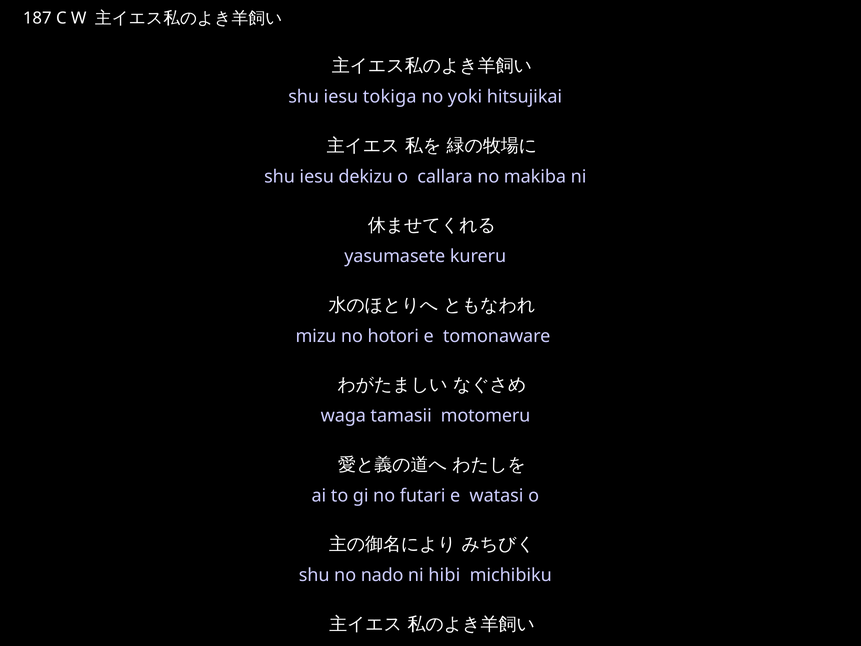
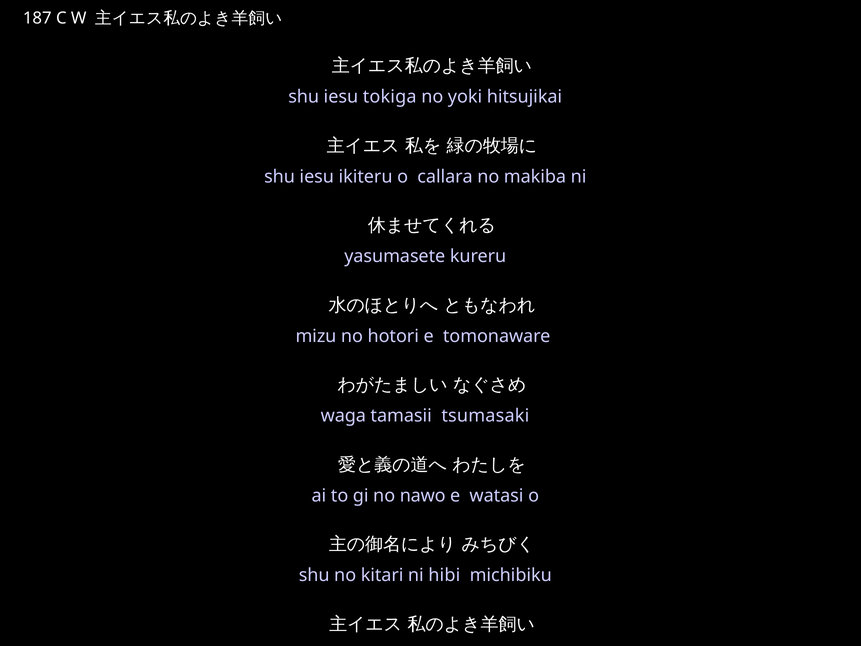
dekizu: dekizu -> ikiteru (366, 177)
motomeru: motomeru -> tsumasaki (485, 416)
futari: futari -> nawo (423, 496)
nado: nado -> kitari (382, 575)
